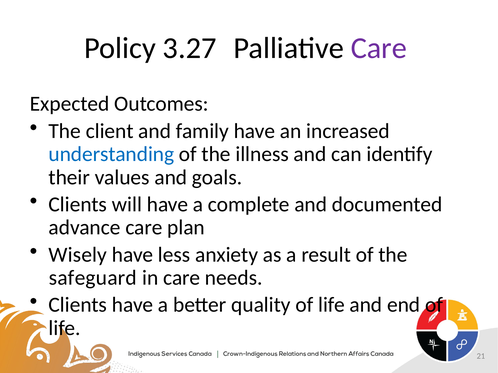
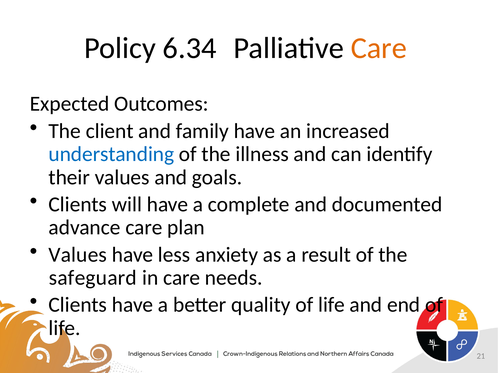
3.27: 3.27 -> 6.34 (190, 48)
Care colour: purple -> orange (379, 48)
Wisely: Wisely -> Values (78, 255)
